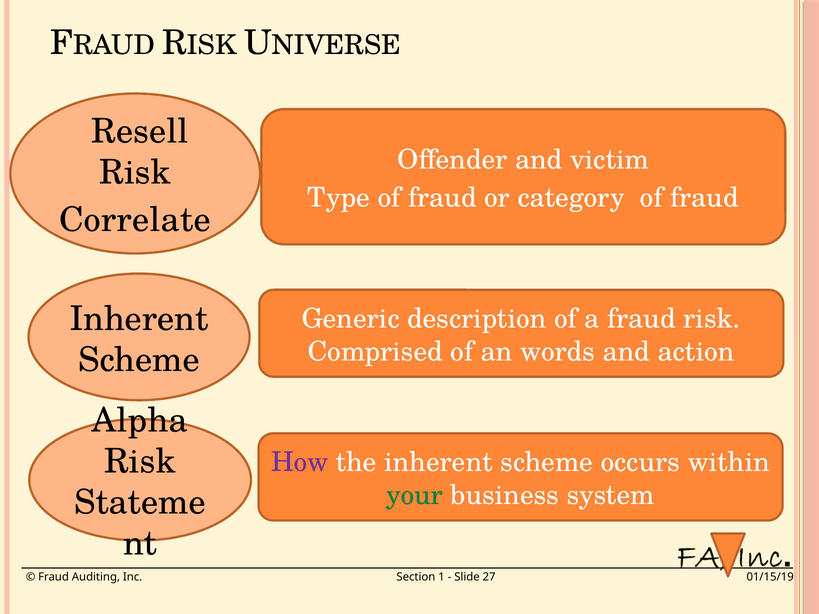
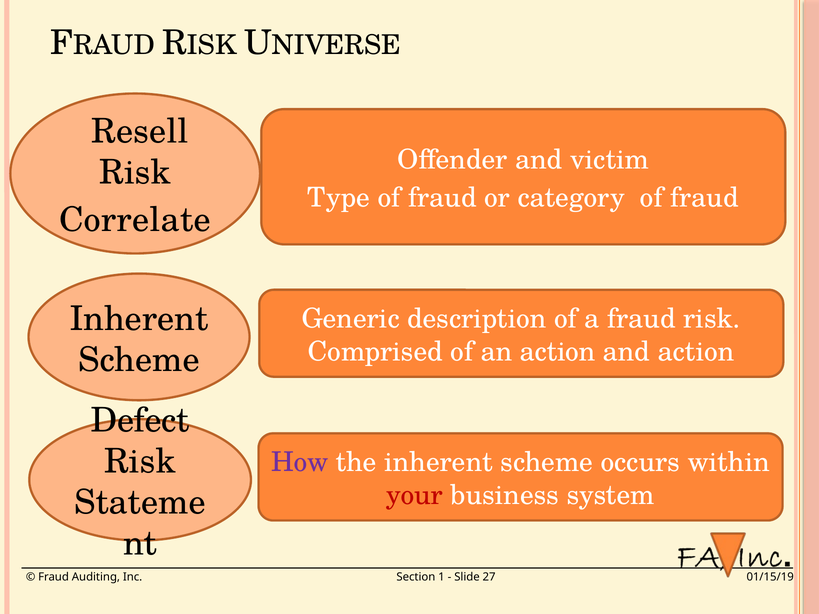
an words: words -> action (558, 352)
Alpha: Alpha -> Defect (140, 421)
your colour: green -> red (415, 495)
